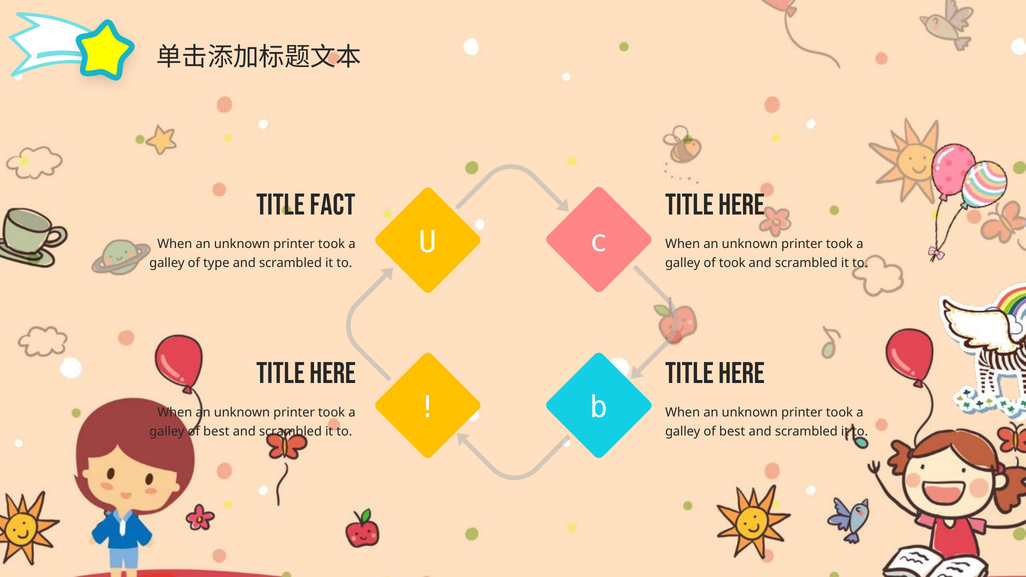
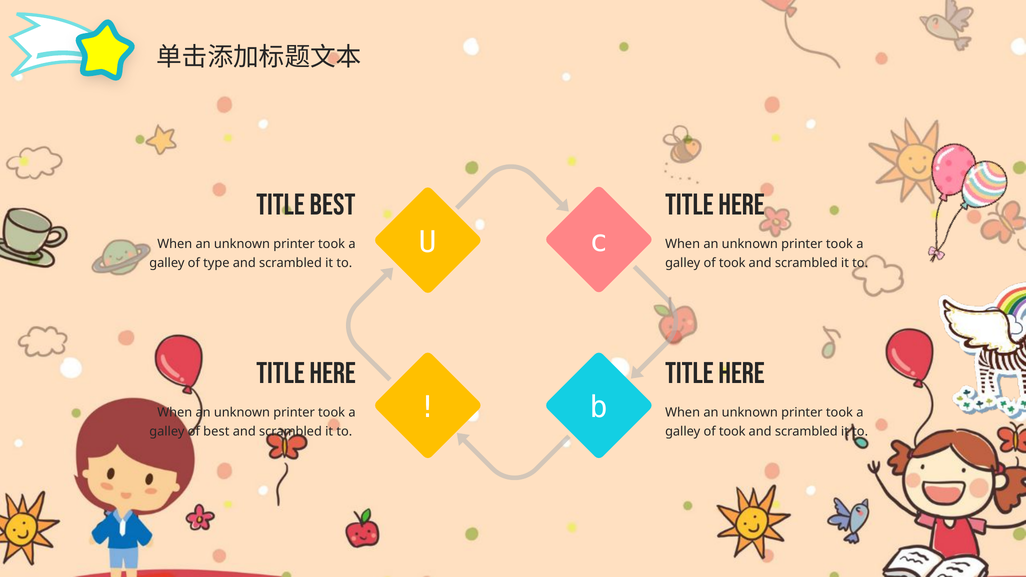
Title Fact: Fact -> Best (333, 205)
best: best -> took (732, 432)
